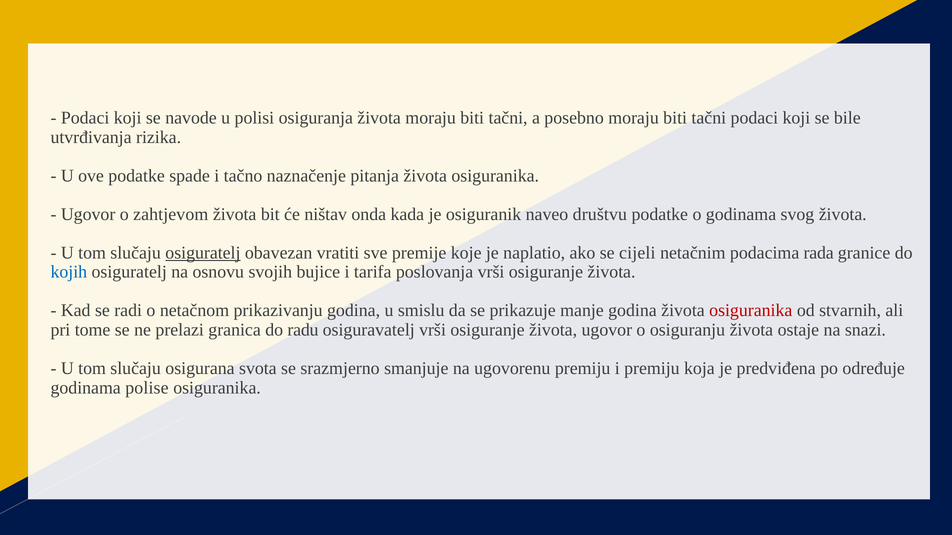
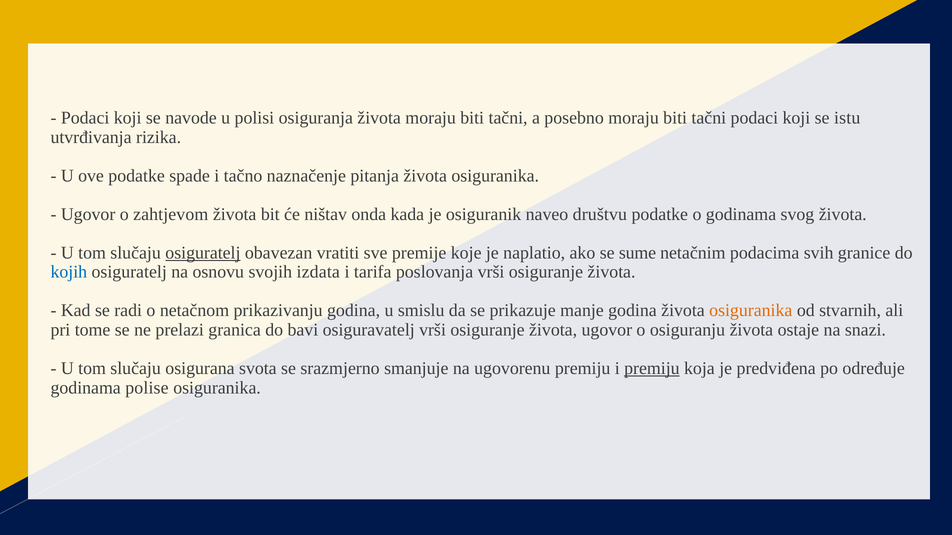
bile: bile -> istu (847, 118)
cijeli: cijeli -> sume (637, 253)
rada: rada -> svih (819, 253)
bujice: bujice -> izdata (318, 272)
osiguranika colour: red -> orange (751, 311)
radu: radu -> bavi (303, 330)
premiju underline: none -> present (652, 369)
